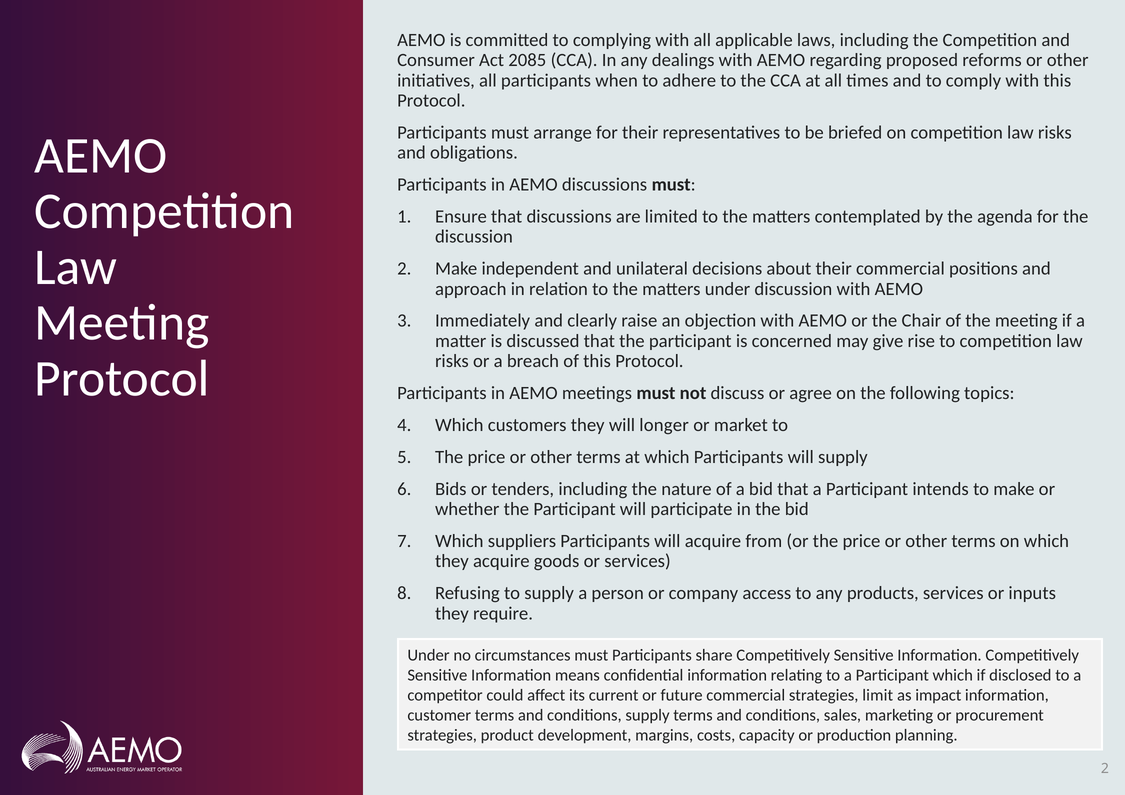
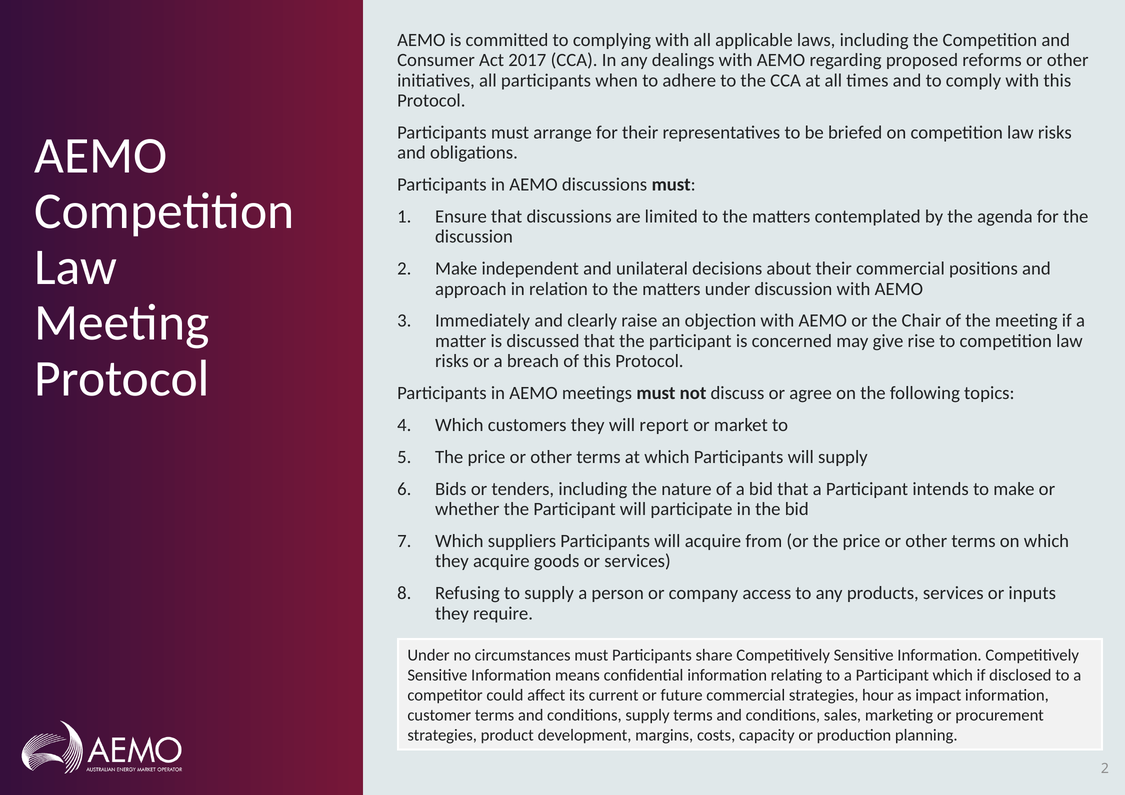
2085: 2085 -> 2017 (527, 60)
longer: longer -> report (664, 425)
limit: limit -> hour (878, 696)
